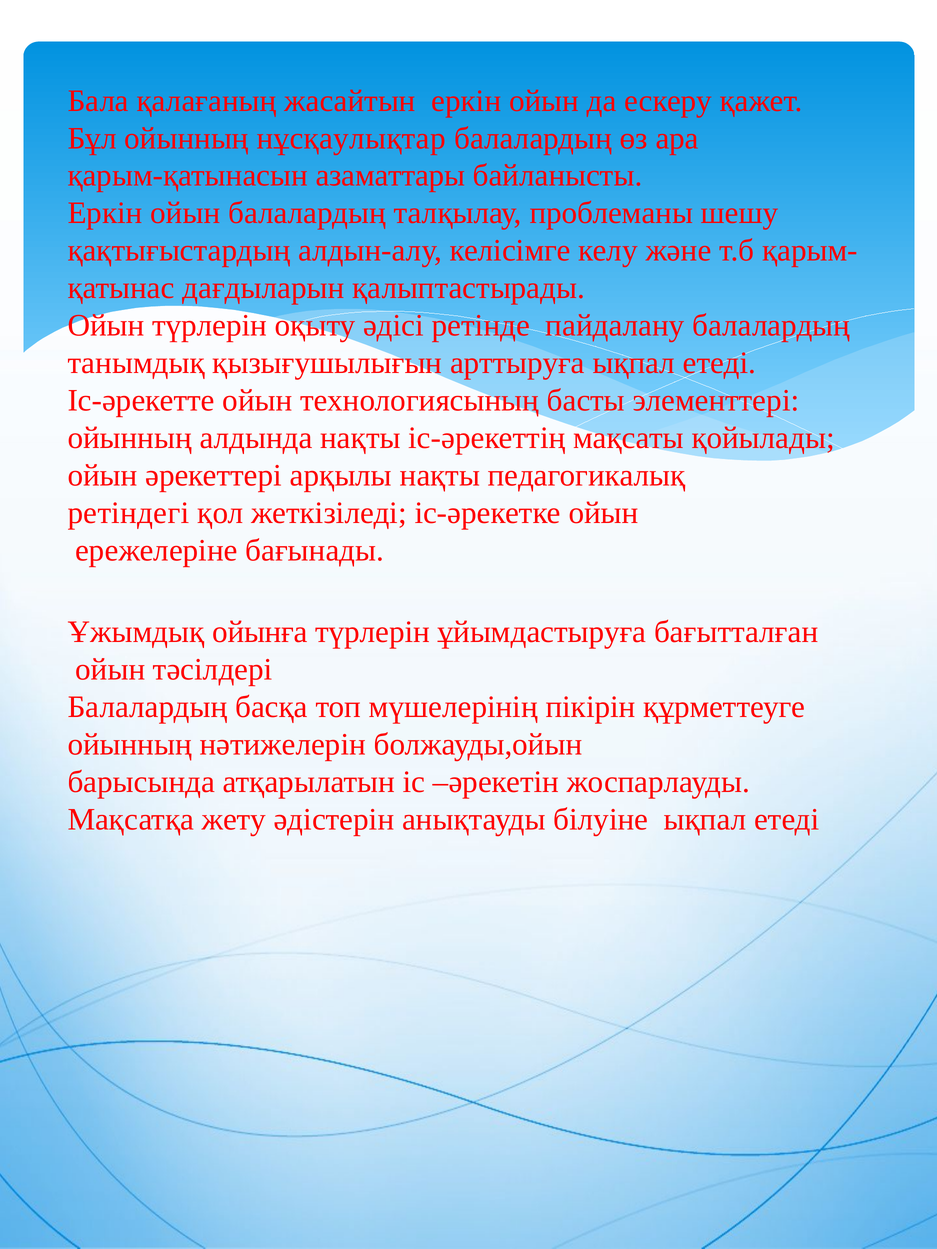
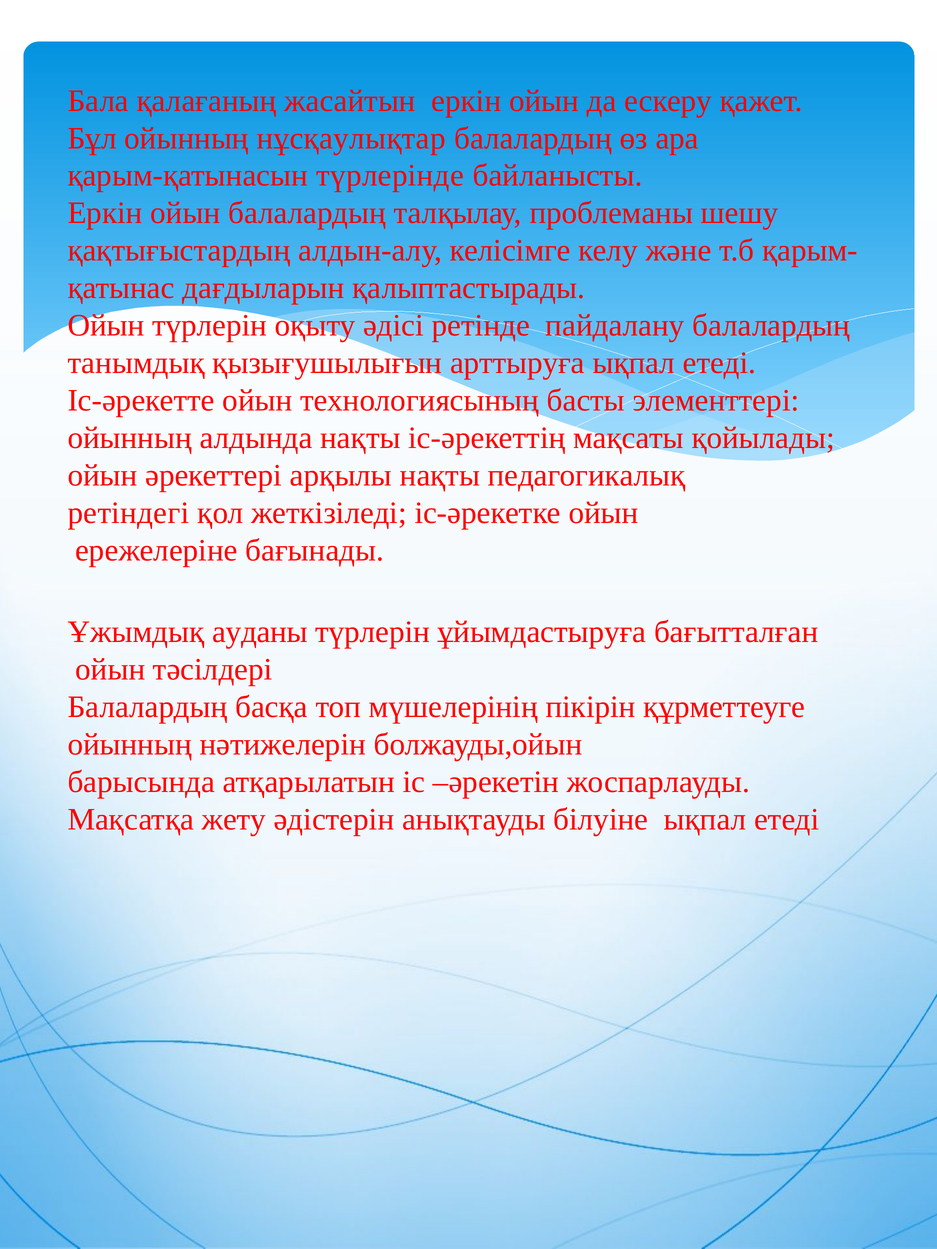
азаматтары: азаматтары -> түрлерінде (390, 176)
ойынға: ойынға -> ауданы (260, 632)
